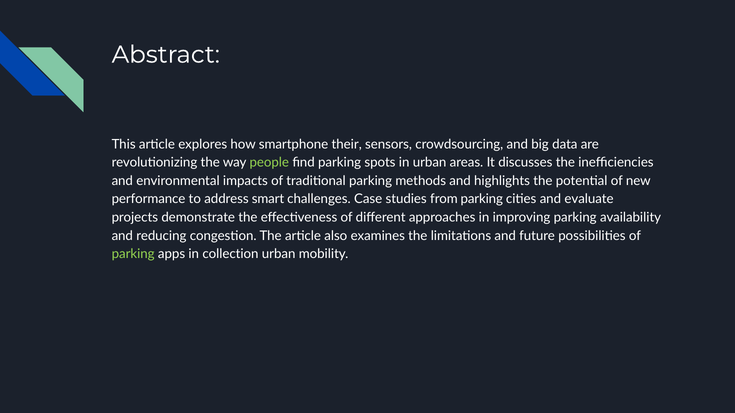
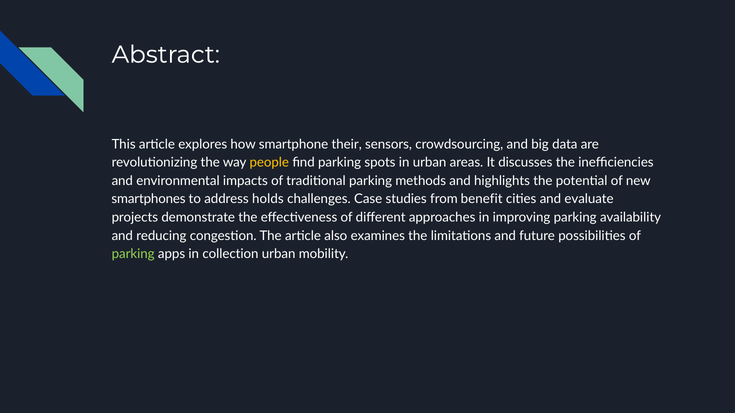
people colour: light green -> yellow (269, 163)
performance: performance -> smartphones (149, 199)
smart: smart -> holds (268, 199)
from parking: parking -> benefit (482, 199)
